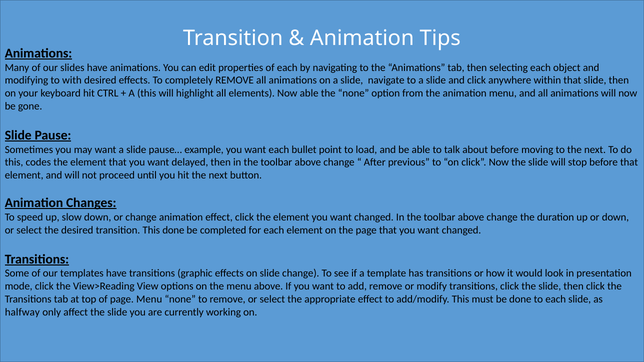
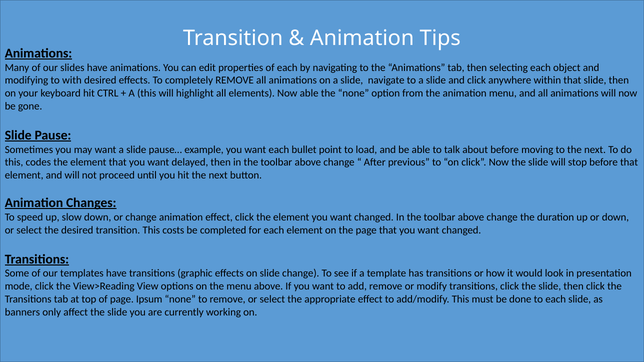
This done: done -> costs (173, 230)
page Menu: Menu -> Ipsum (149, 299)
halfway: halfway -> banners (22, 312)
